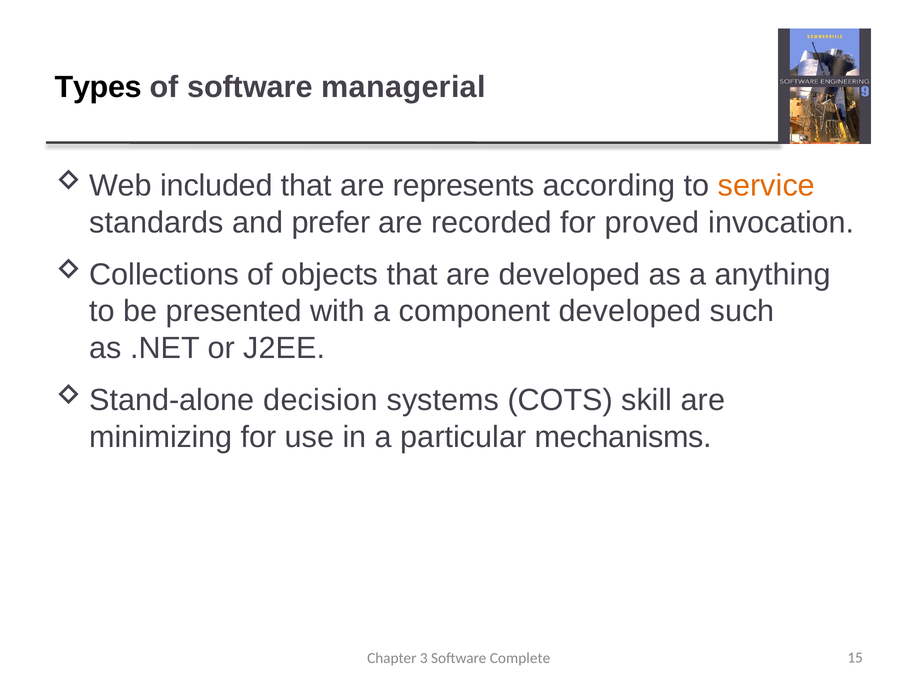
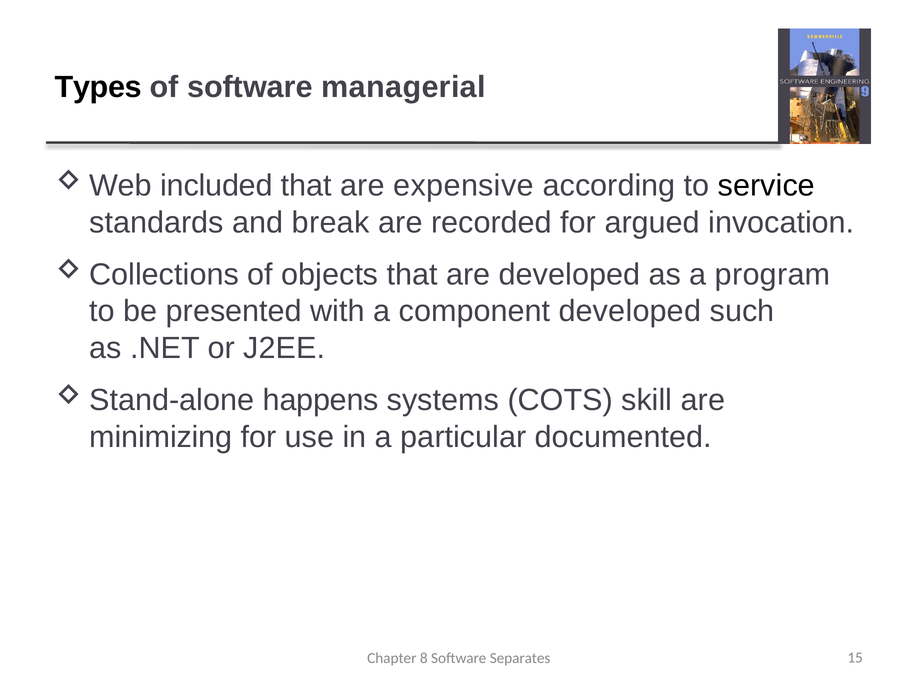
represents: represents -> expensive (464, 186)
service colour: orange -> black (766, 186)
prefer: prefer -> break (331, 222)
proved: proved -> argued (652, 222)
anything: anything -> program (773, 274)
decision: decision -> happens (321, 400)
mechanisms: mechanisms -> documented (623, 437)
3: 3 -> 8 (424, 658)
Complete: Complete -> Separates (520, 658)
